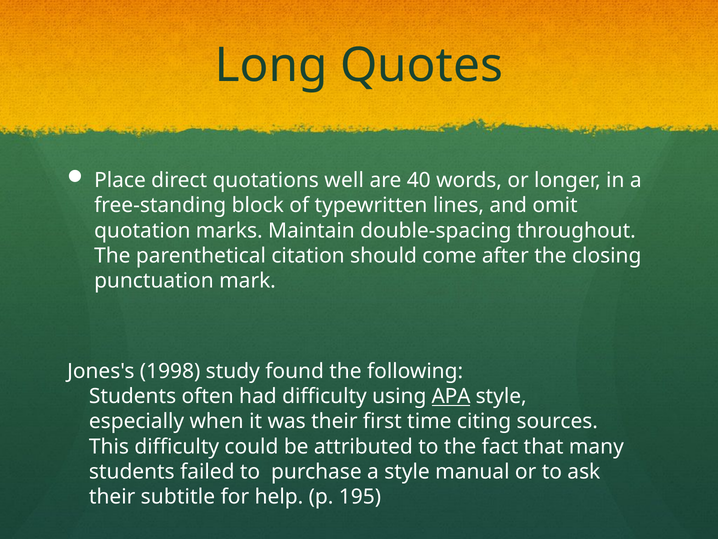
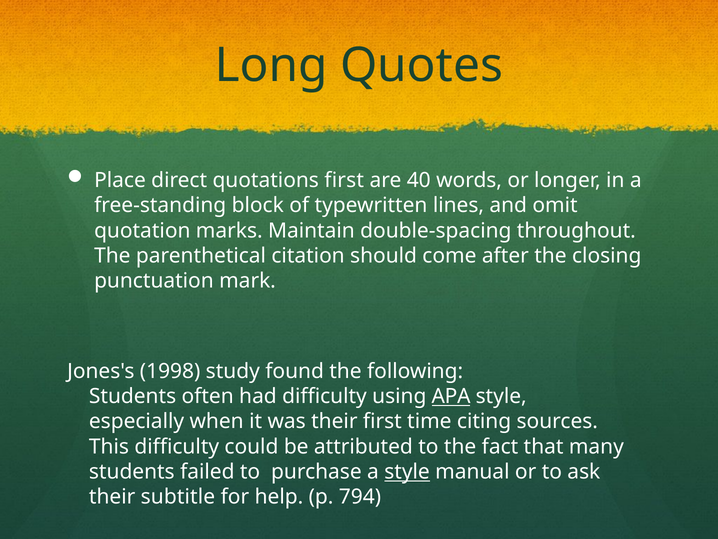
quotations well: well -> first (344, 180)
style underline: none -> present (407, 471)
195: 195 -> 794 (360, 497)
